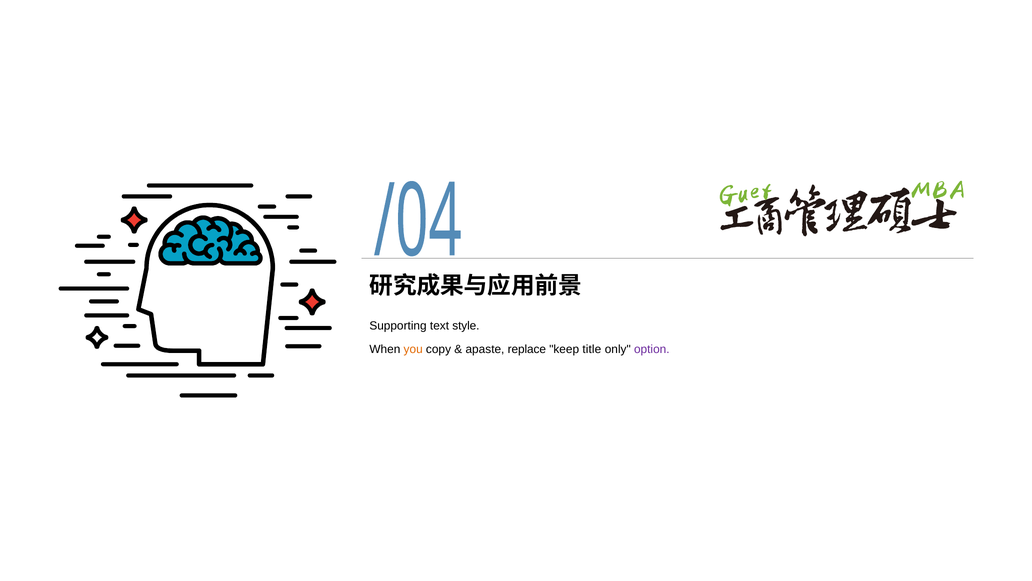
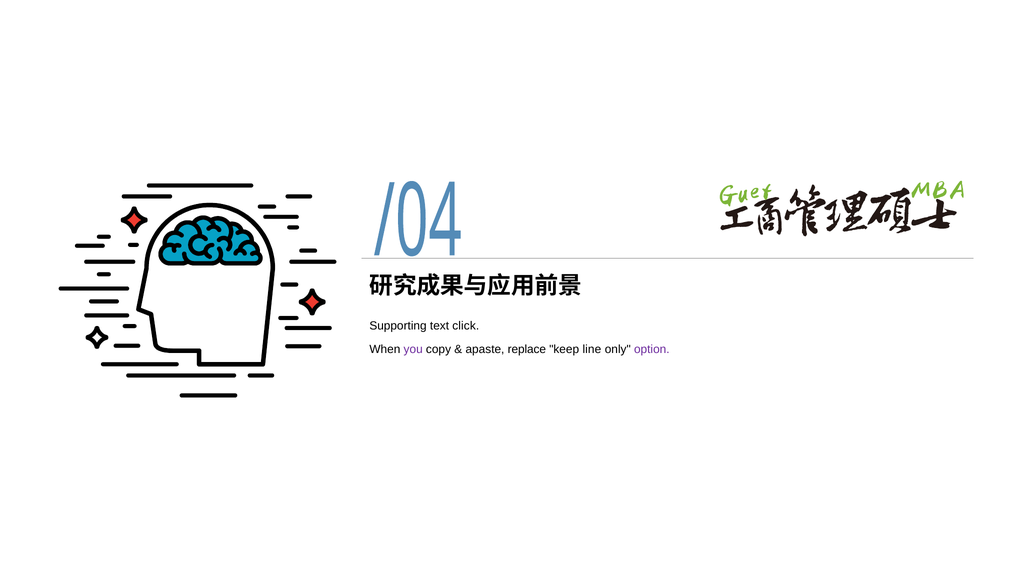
style: style -> click (466, 325)
you colour: orange -> purple (413, 349)
title: title -> line (592, 349)
